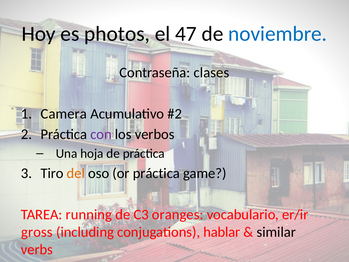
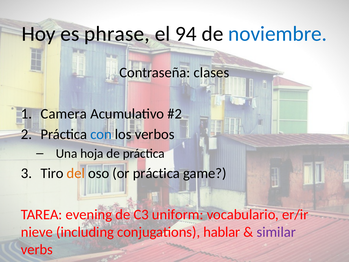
photos: photos -> phrase (117, 34)
47: 47 -> 94 (186, 34)
con colour: purple -> blue (101, 134)
running: running -> evening (89, 214)
oranges: oranges -> uniform (178, 214)
gross: gross -> nieve (37, 232)
similar colour: black -> purple (276, 232)
